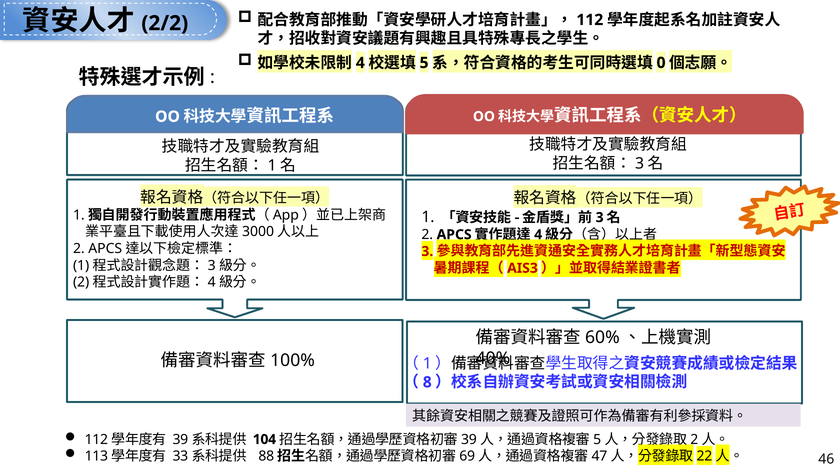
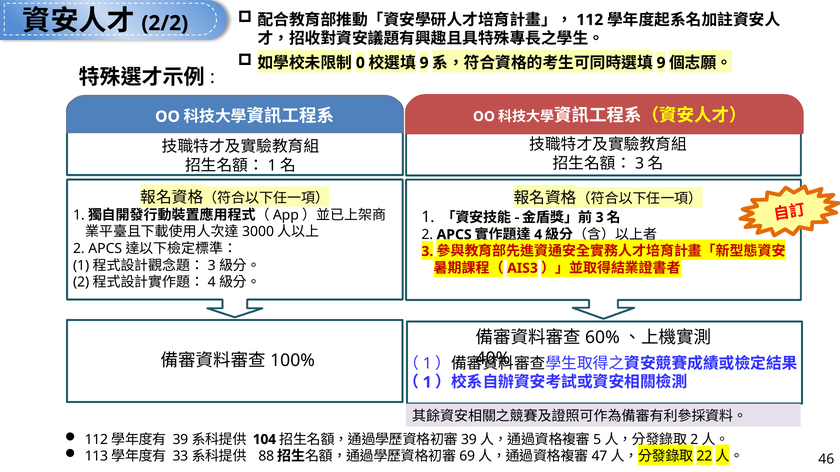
4: 4 -> 0 (360, 63)
5: 5 -> 9 (424, 63)
0: 0 -> 9 (661, 63)
8: 8 -> 1 (427, 383)
